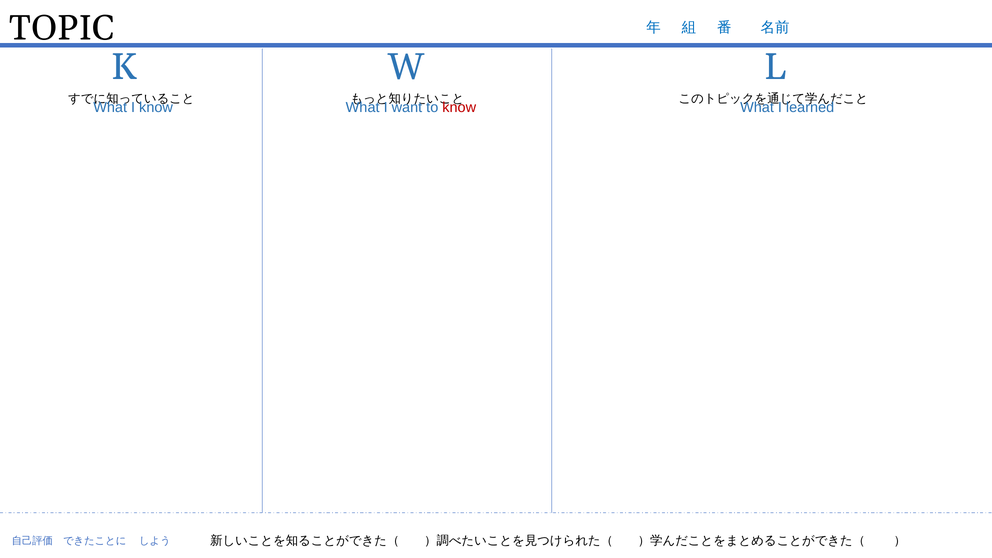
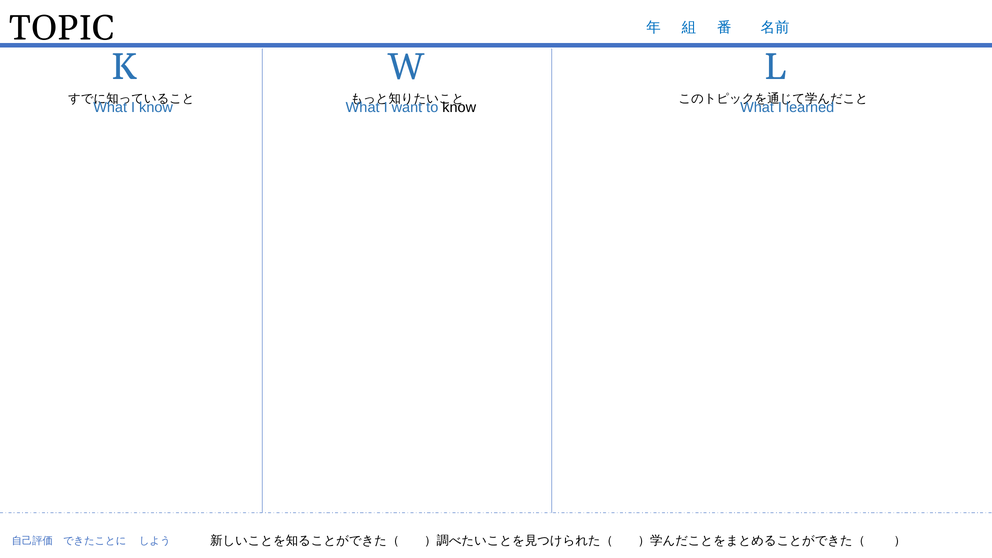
know colour: red -> black (459, 108)
